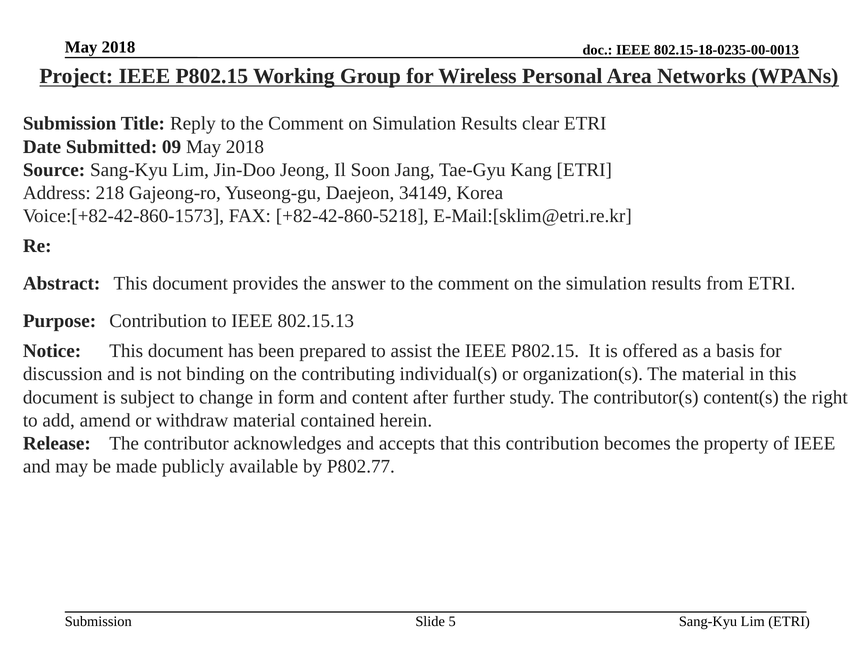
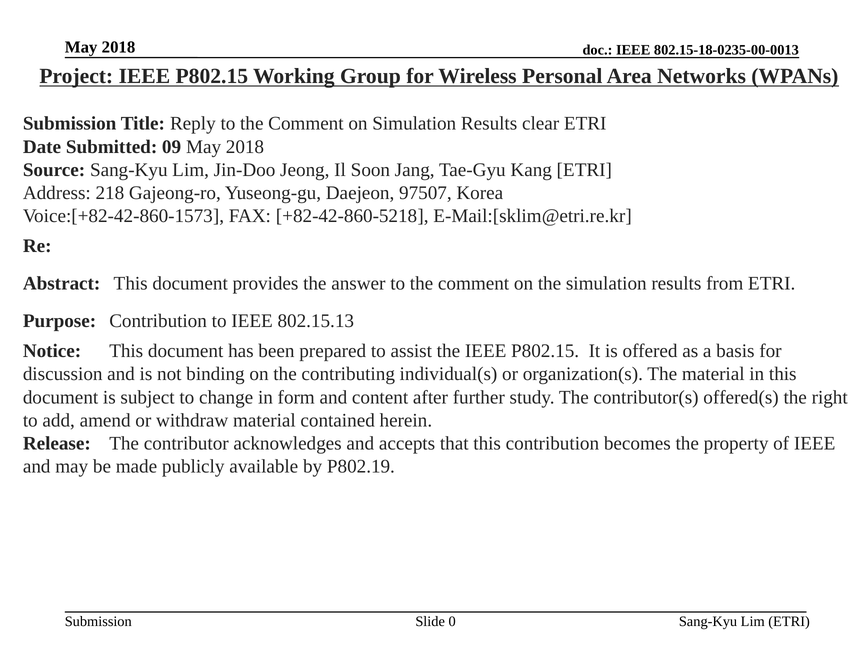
34149: 34149 -> 97507 (425, 193)
content(s: content(s -> offered(s (741, 397)
P802.77: P802.77 -> P802.19 (361, 466)
5: 5 -> 0 (452, 621)
